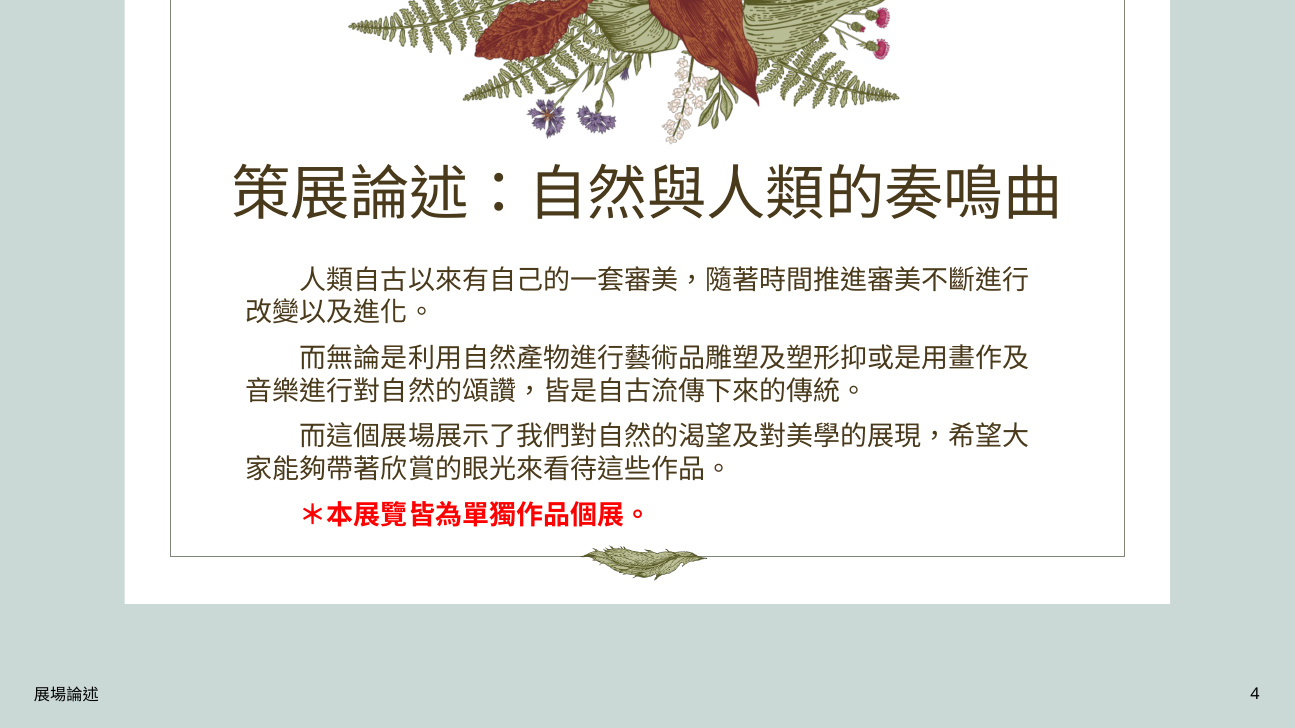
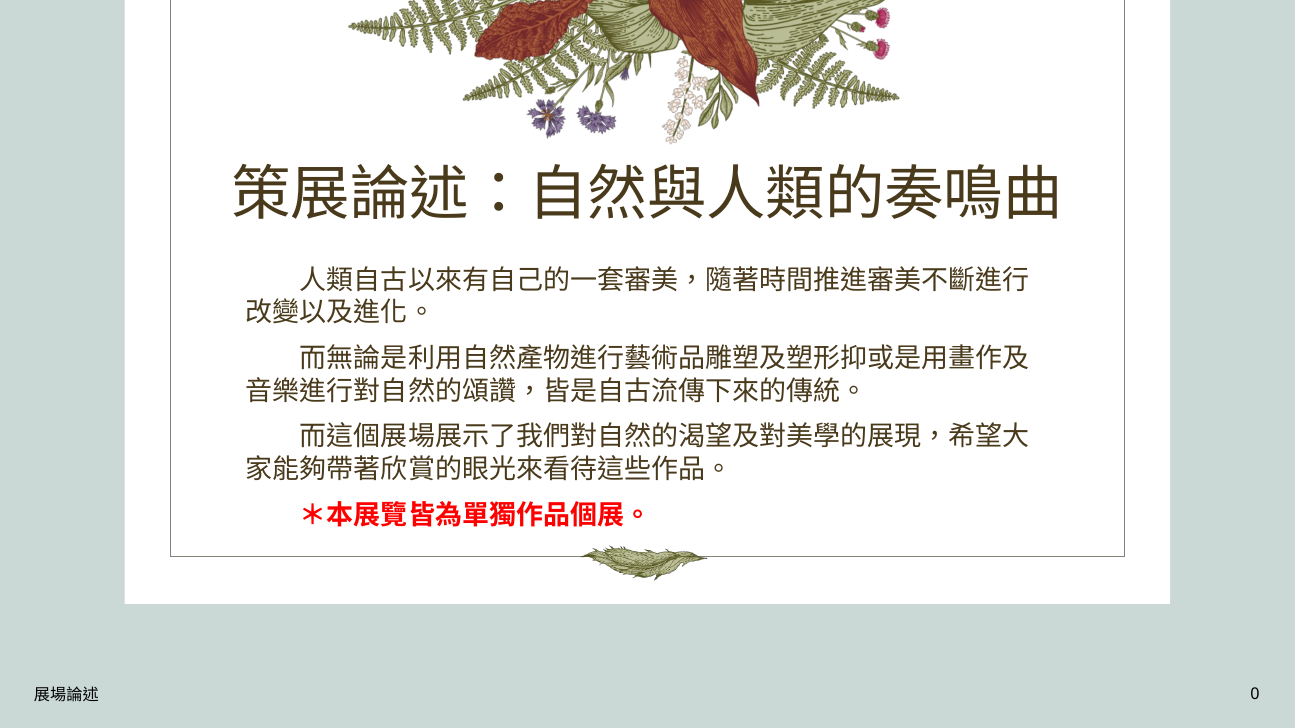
4: 4 -> 0 (1255, 694)
